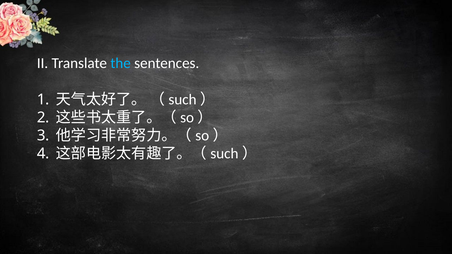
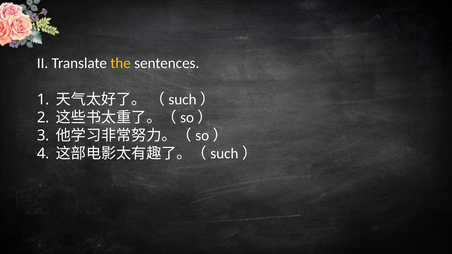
the colour: light blue -> yellow (121, 63)
